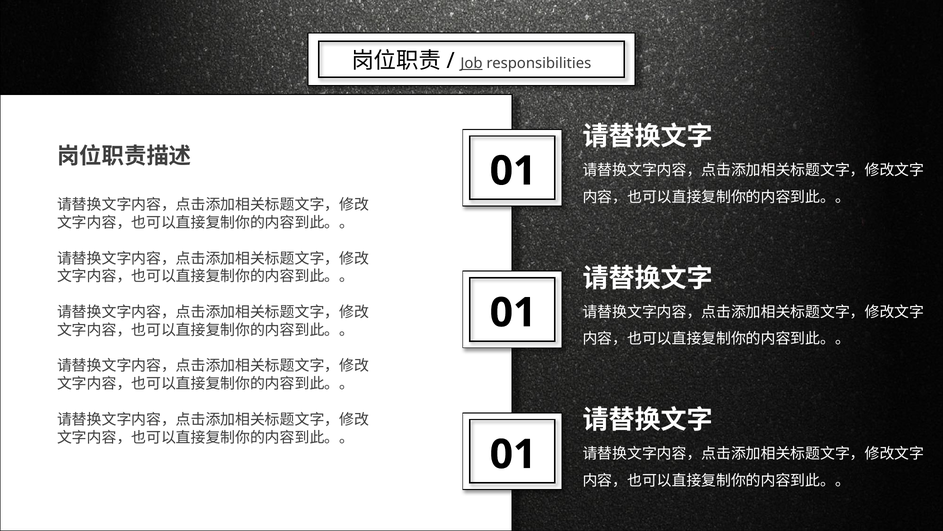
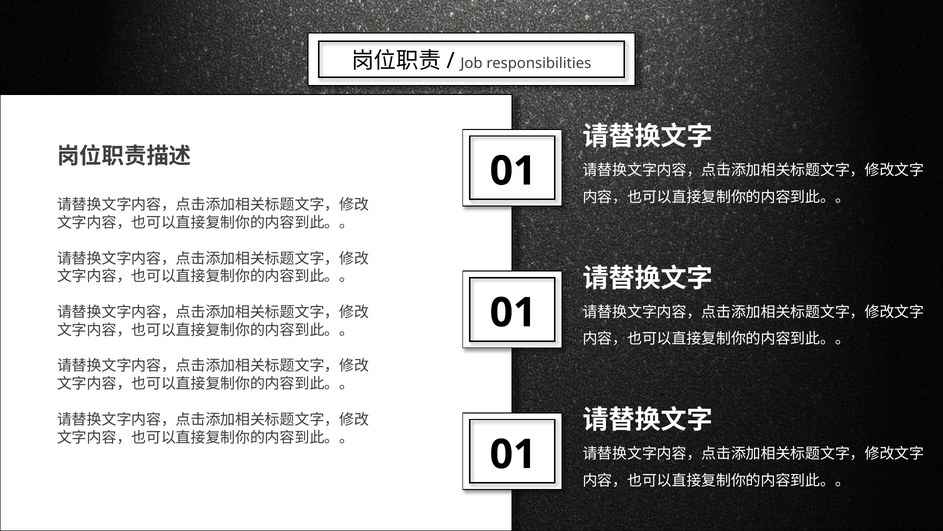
Job underline: present -> none (472, 63)
